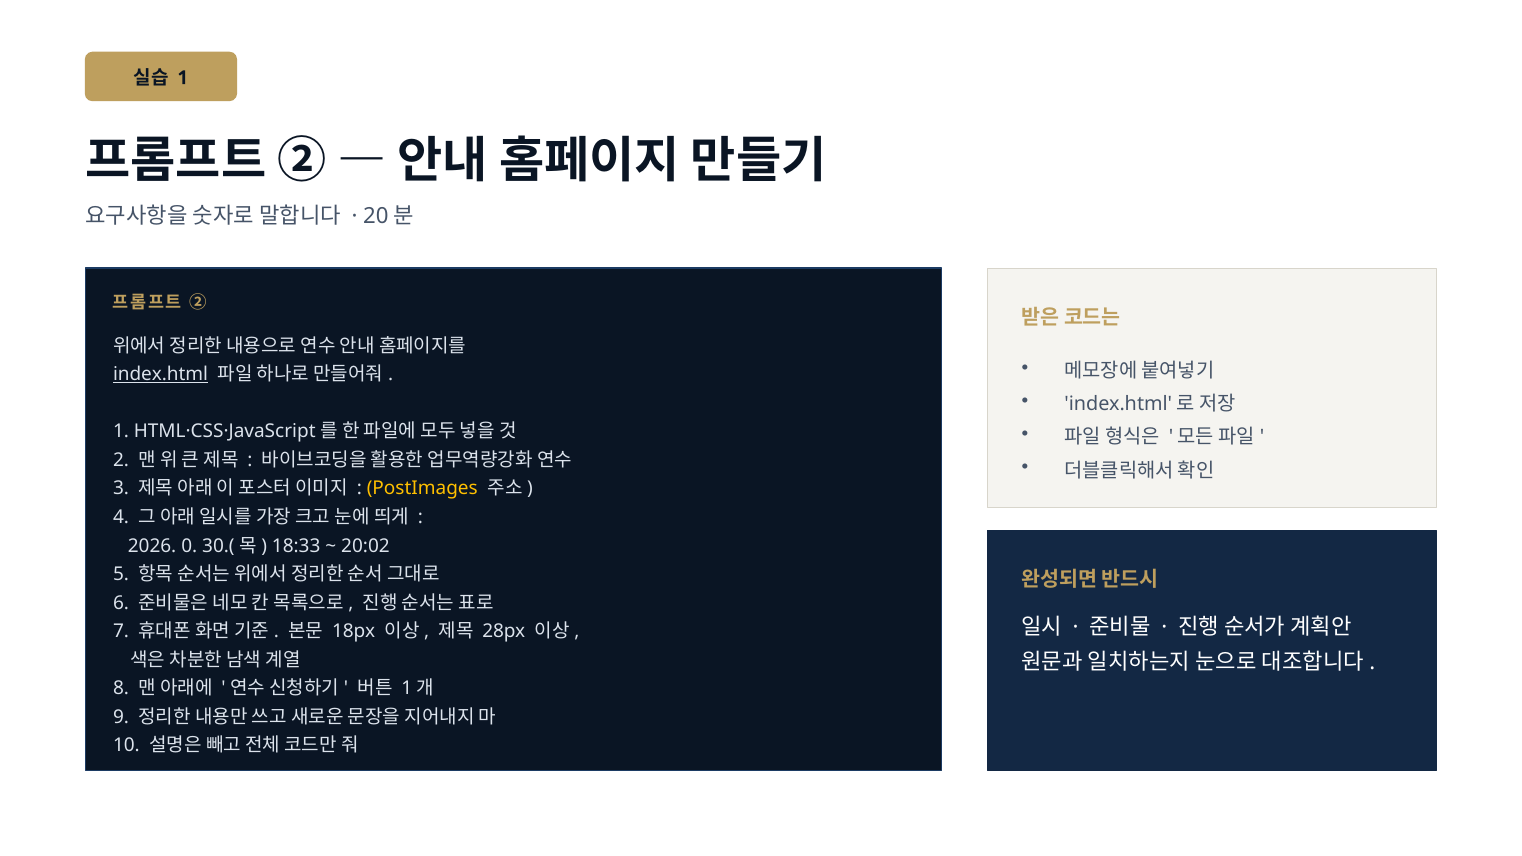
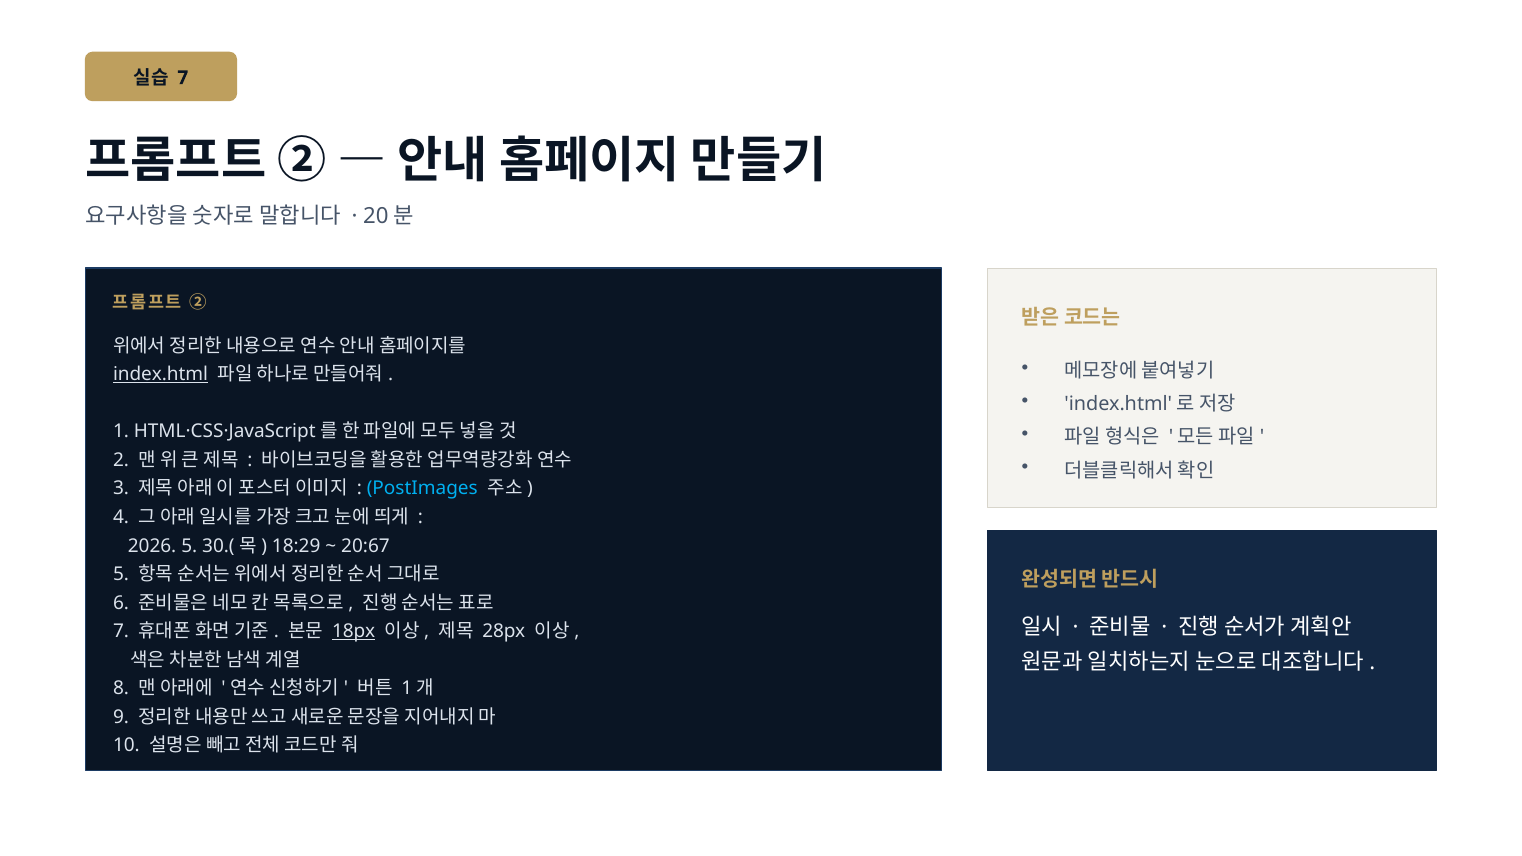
1: 1 -> 7 (183, 78)
PostImages colour: yellow -> light blue (422, 489)
2026 0: 0 -> 5 (189, 546)
18:33: 18:33 -> 18:29 (296, 546)
20:02: 20:02 -> 20:67 (365, 546)
18px underline: none -> present (354, 631)
